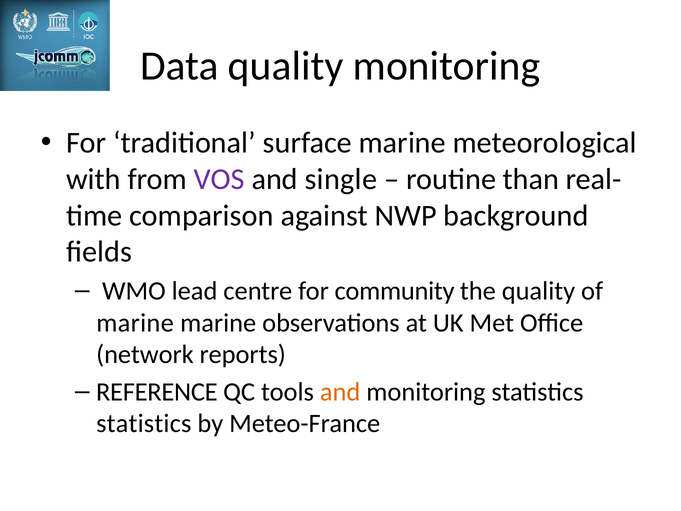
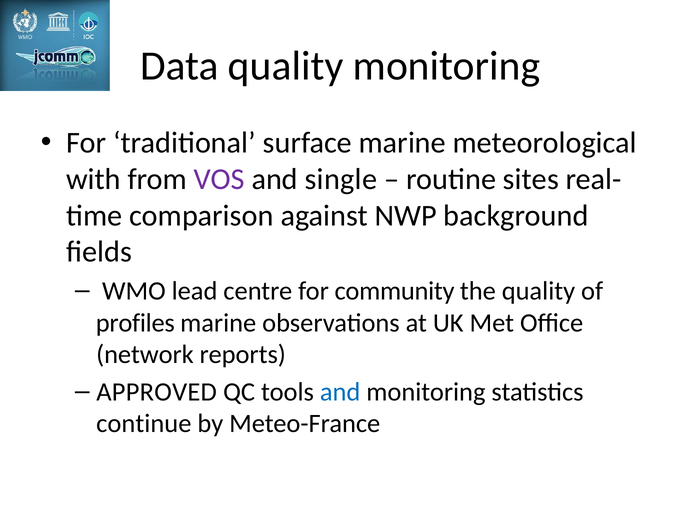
than: than -> sites (531, 179)
marine: marine -> profiles (135, 323)
REFERENCE: REFERENCE -> APPROVED (157, 392)
and colour: orange -> blue (340, 392)
statistics: statistics -> continue (144, 423)
